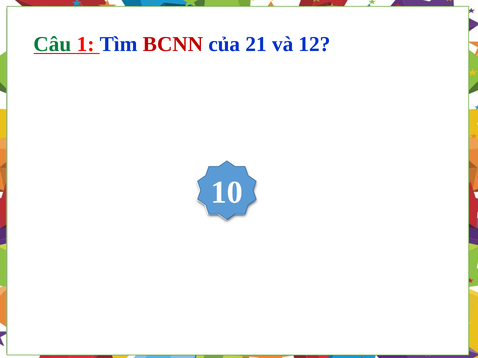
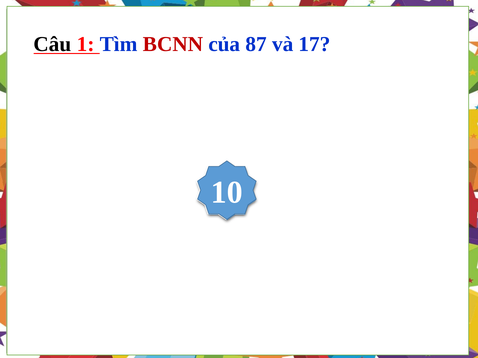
Câu colour: green -> black (53, 44)
21: 21 -> 87 (256, 44)
12: 12 -> 17 (315, 44)
